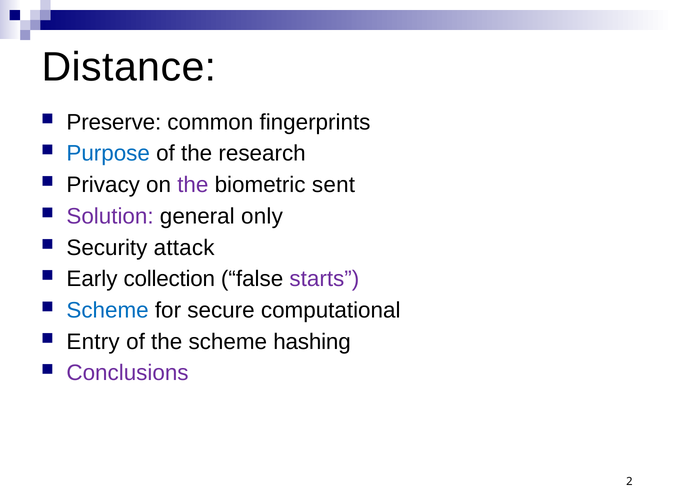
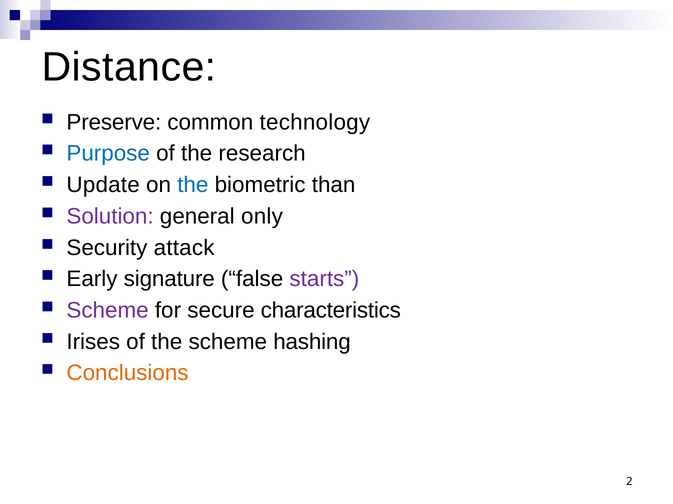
fingerprints: fingerprints -> technology (315, 122)
Privacy: Privacy -> Update (103, 185)
the colour: purple -> blue (193, 185)
sent: sent -> than (334, 185)
collection: collection -> signature (169, 279)
Scheme colour: blue -> purple (108, 311)
computational: computational -> characteristics (331, 311)
Entry: Entry -> Irises (93, 342)
Conclusions colour: purple -> orange (128, 374)
